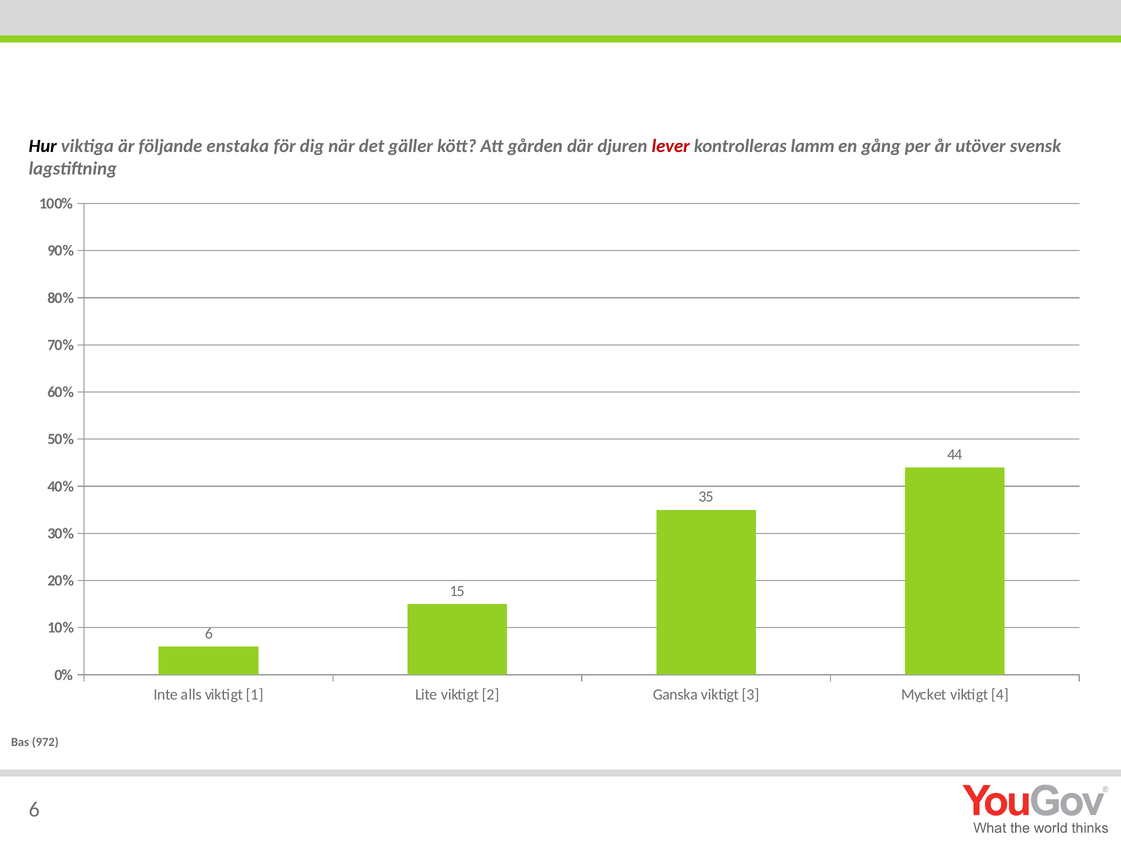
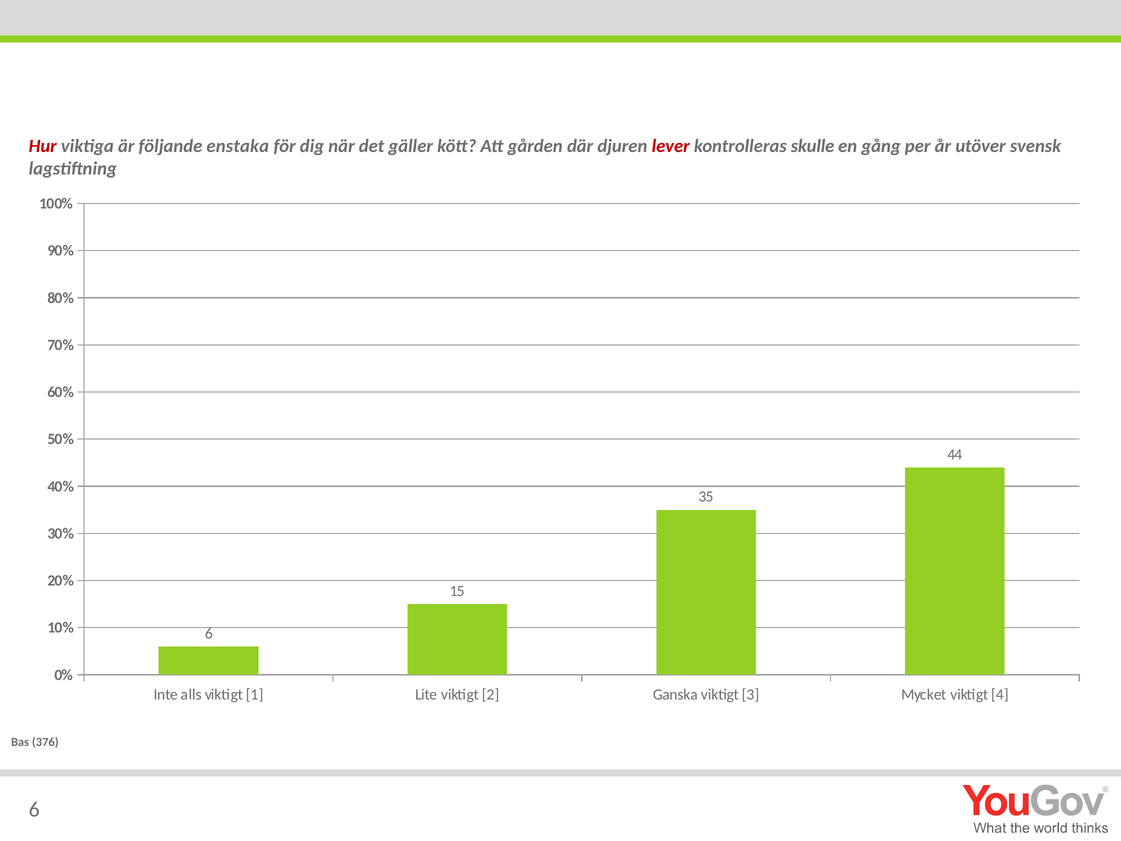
Hur colour: black -> red (43, 146)
lamm: lamm -> skulle (813, 146)
972: 972 -> 376 (45, 742)
